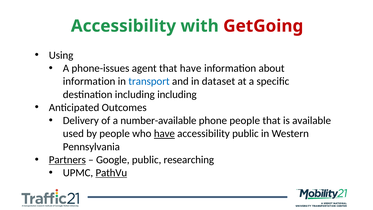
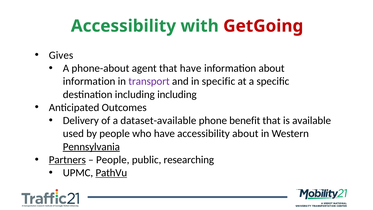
Using: Using -> Gives (61, 55)
phone-issues: phone-issues -> phone-about (100, 68)
transport colour: blue -> purple (149, 81)
in dataset: dataset -> specific (218, 81)
number-available: number-available -> dataset-available (158, 120)
phone people: people -> benefit (245, 120)
have underline: present -> none (164, 134)
accessibility public: public -> about (245, 134)
Pennsylvania underline: none -> present (91, 147)
Google: Google -> People (113, 160)
